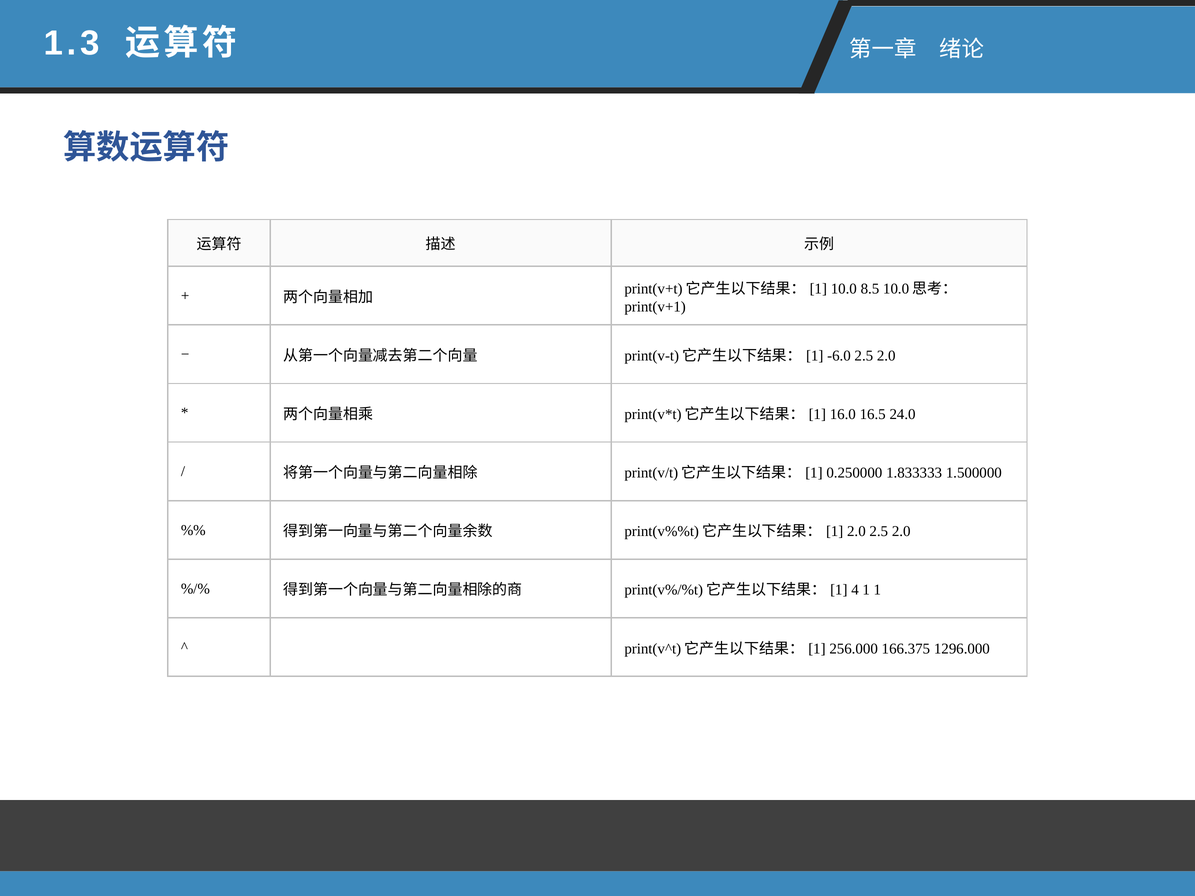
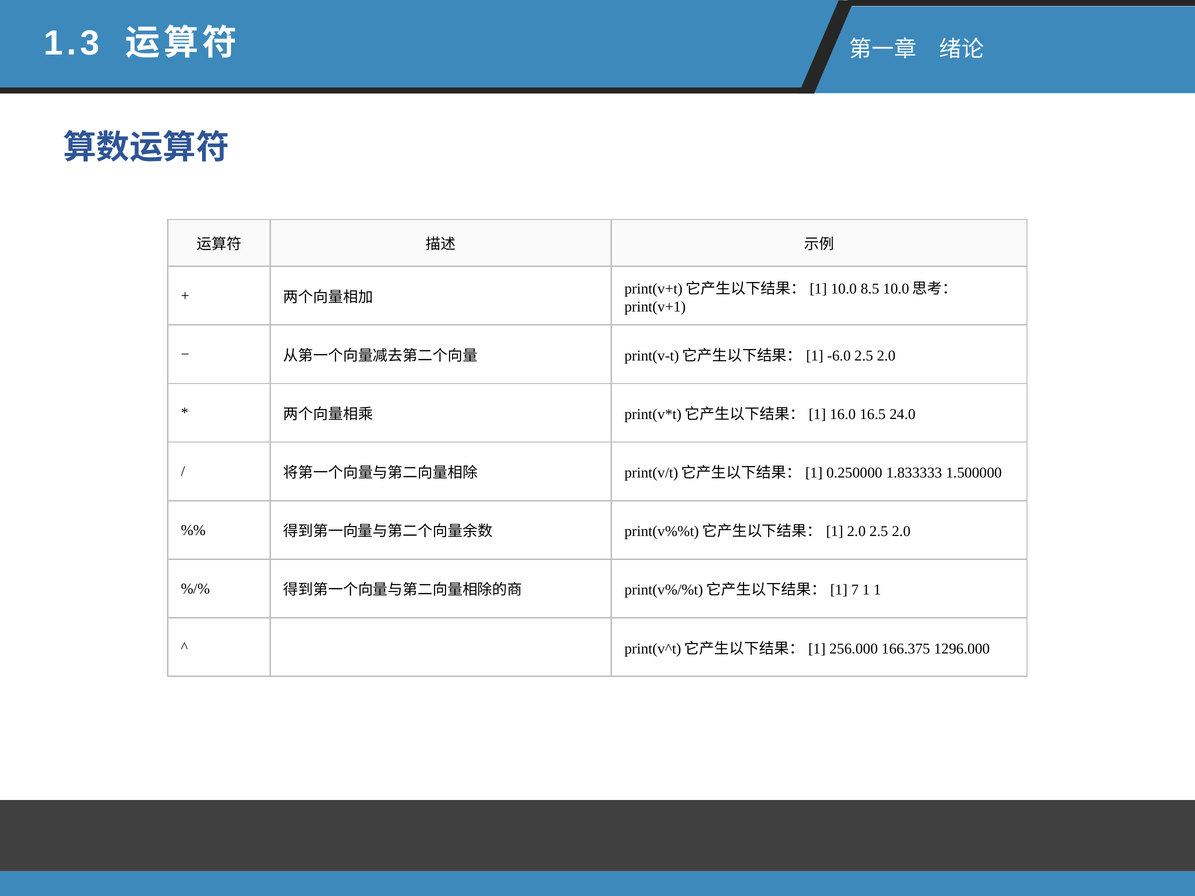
4: 4 -> 7 (855, 590)
